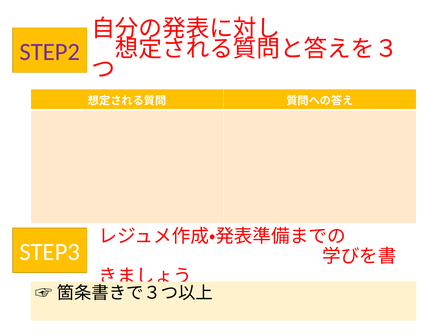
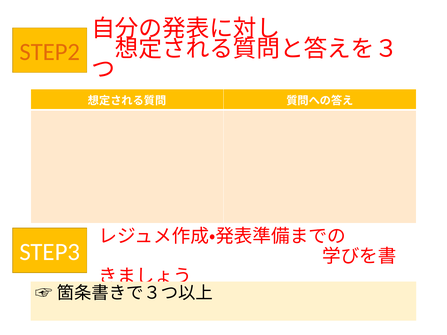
STEP2 colour: purple -> orange (50, 52)
